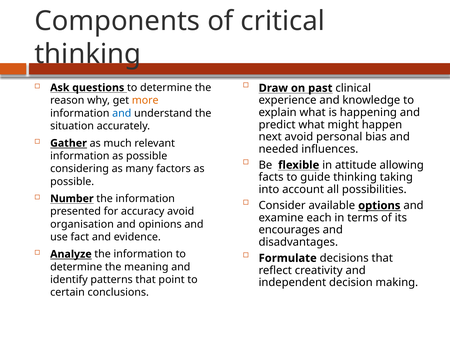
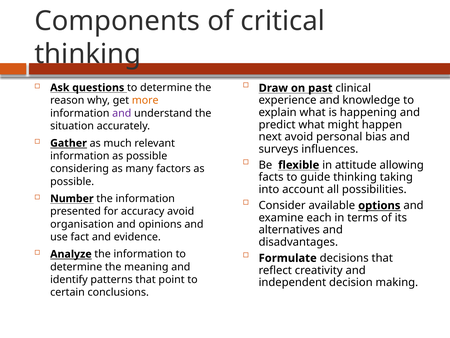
and colour: blue -> purple (122, 113)
needed: needed -> surveys (279, 149)
encourages: encourages -> alternatives (289, 230)
